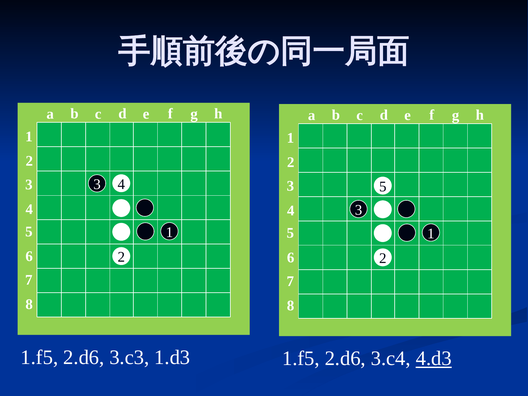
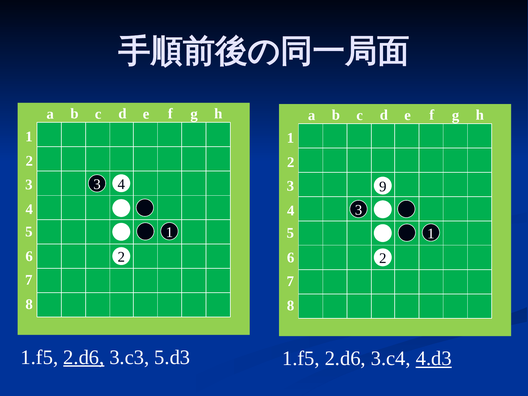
4 5: 5 -> 9 (383, 187)
2.d6 underline: none -> present (84, 357)
1.d3: 1.d3 -> 5.d3 (172, 357)
